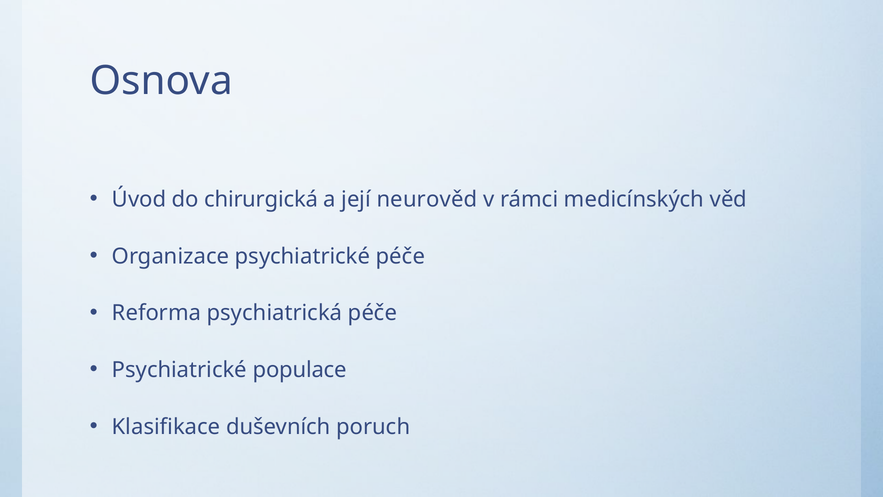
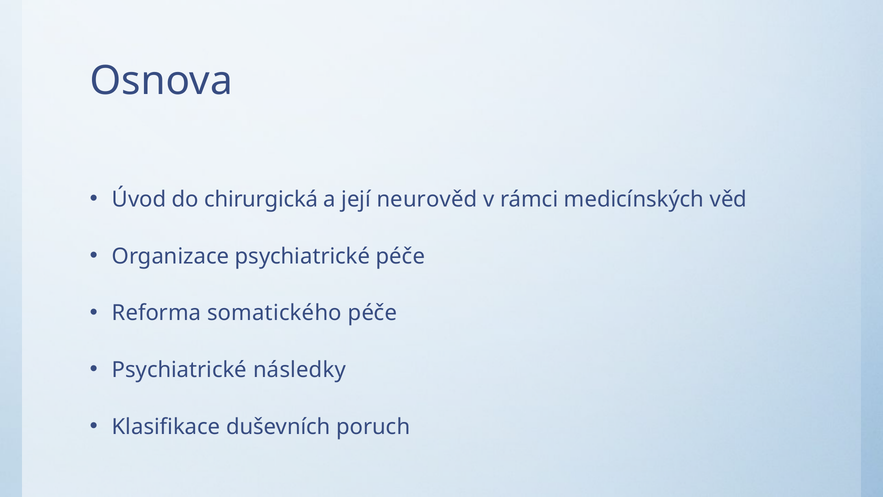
psychiatrická: psychiatrická -> somatického (274, 313)
populace: populace -> následky (300, 370)
